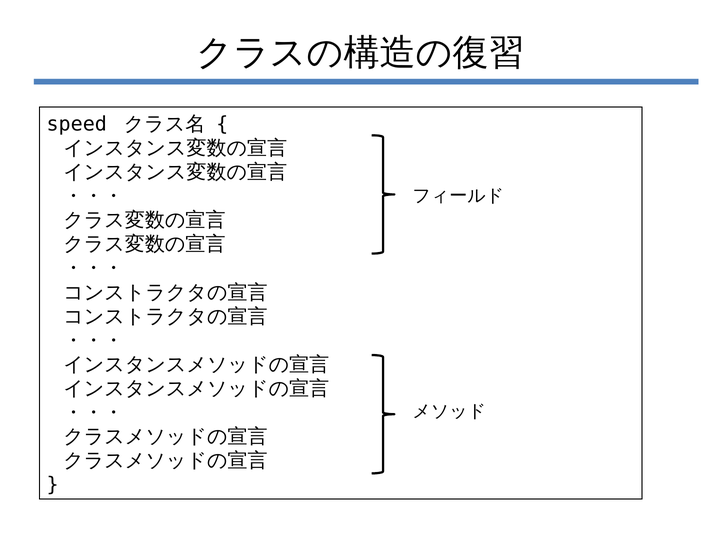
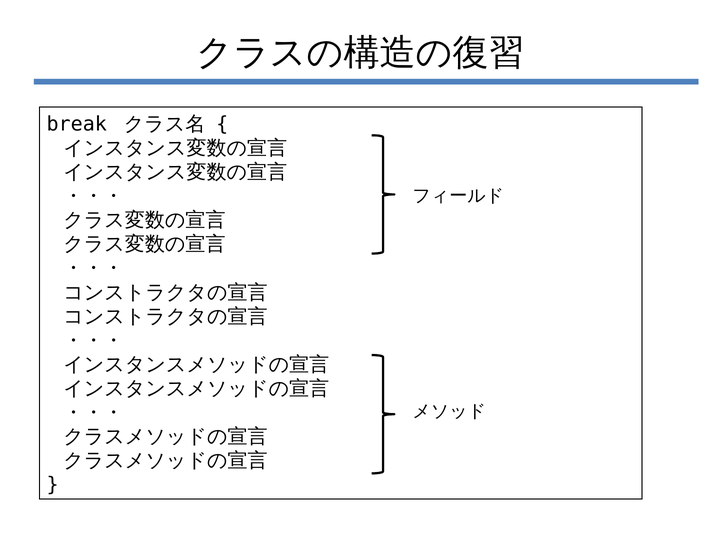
speed: speed -> break (77, 124)
